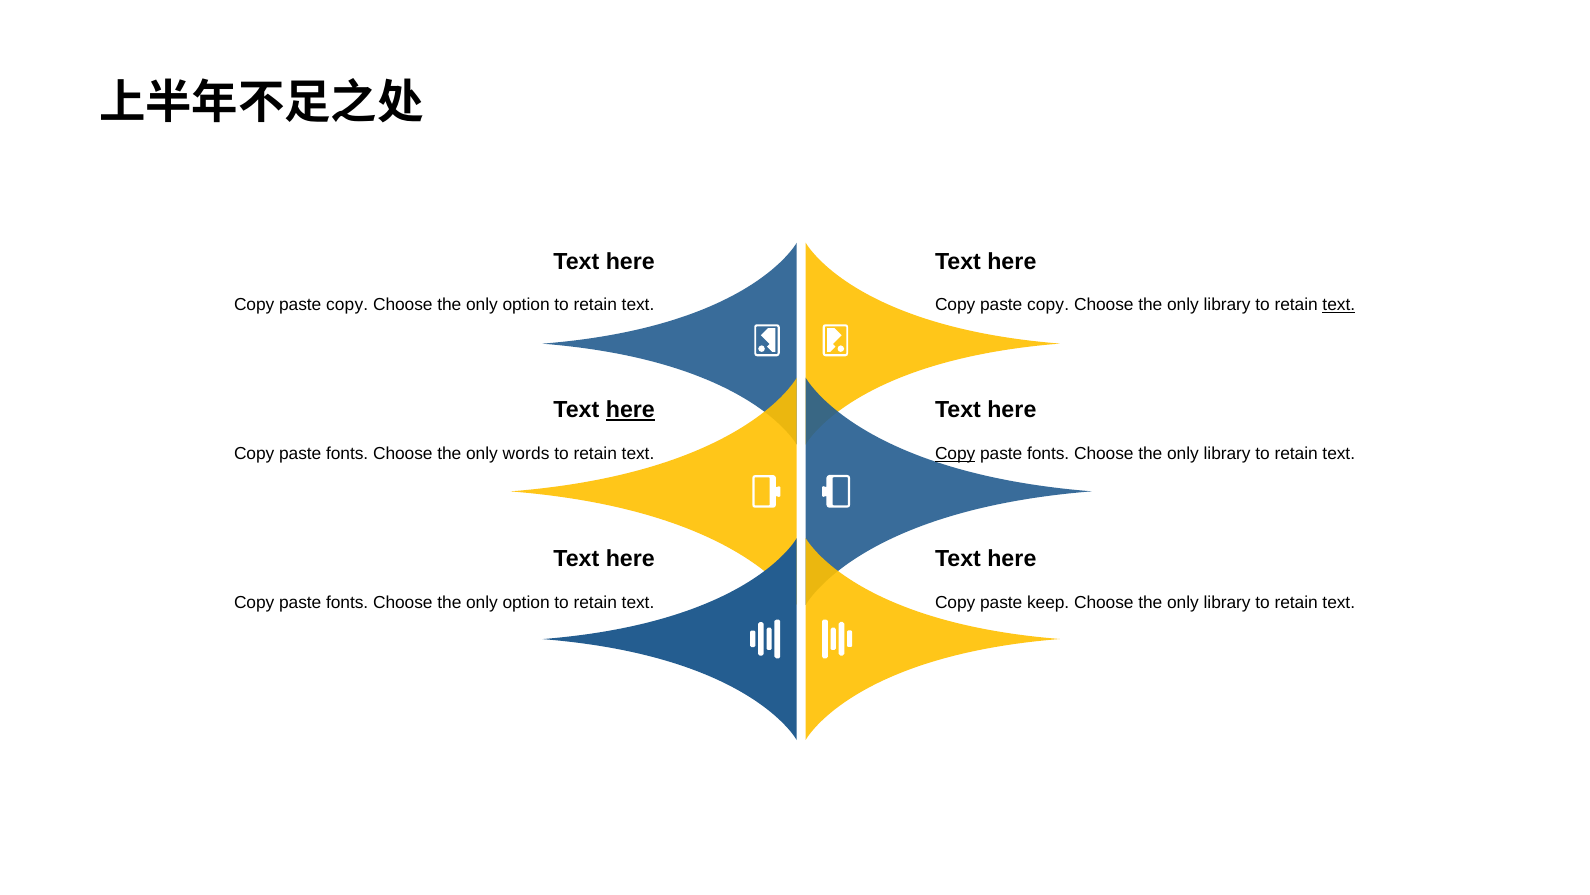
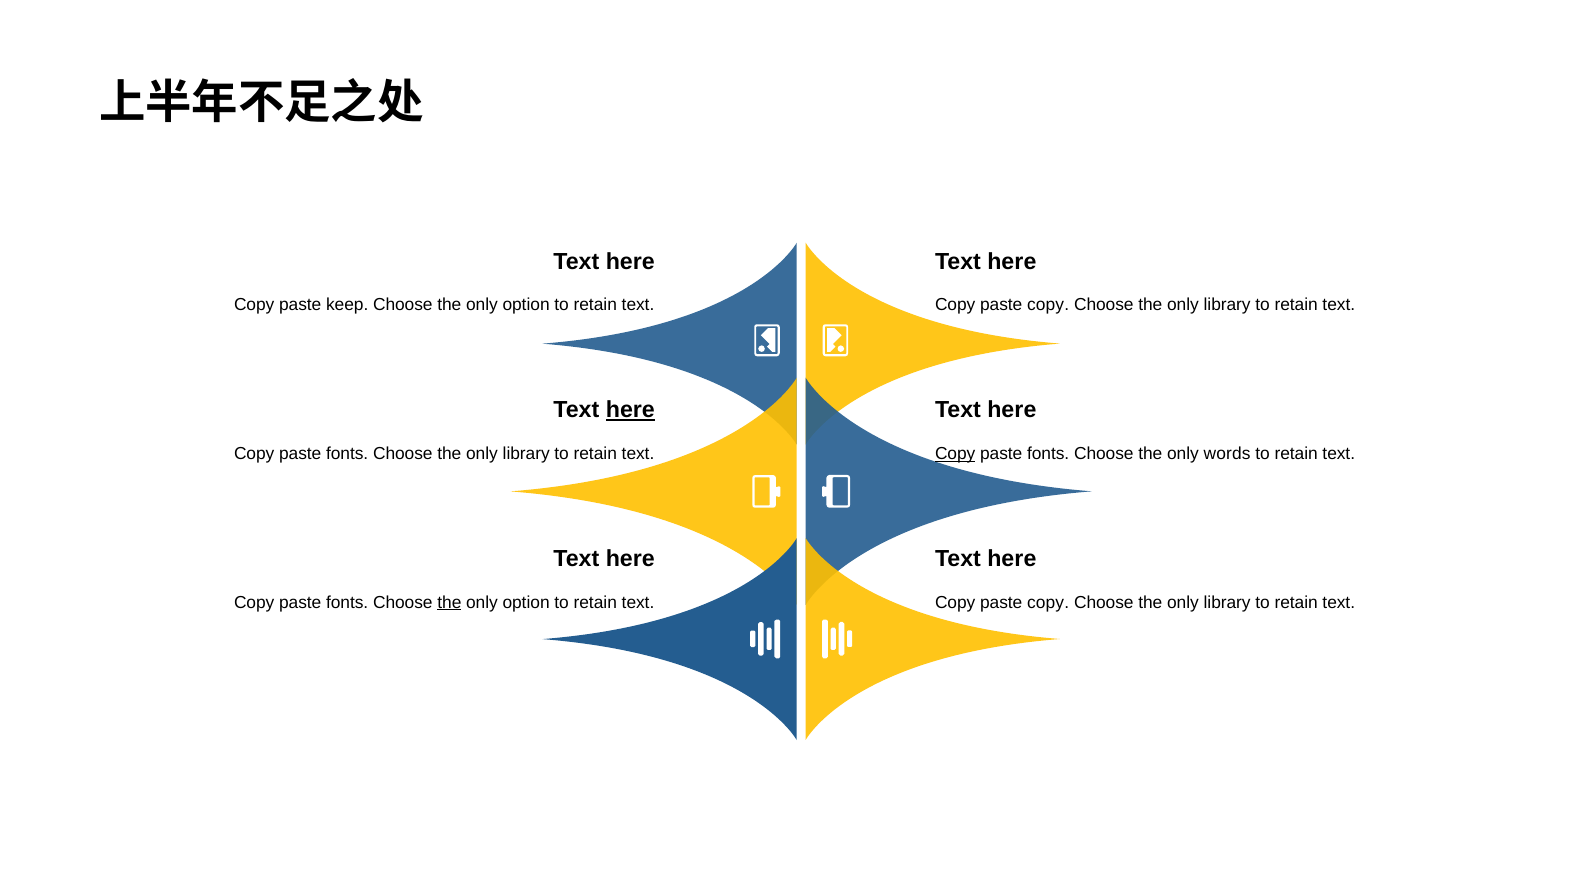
copy: copy -> keep (347, 305)
text underline: present -> none (1339, 305)
words: words -> library (526, 453)
library: library -> words (1227, 453)
the underline: none -> present (449, 602)
keep: keep -> copy (1048, 602)
